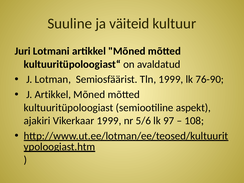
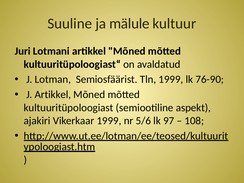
väiteid: väiteid -> mälule (129, 24)
